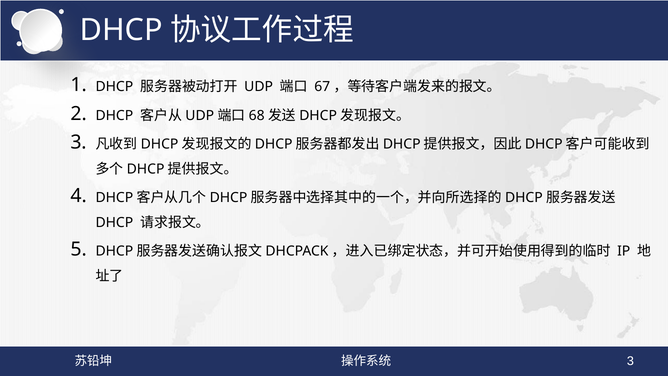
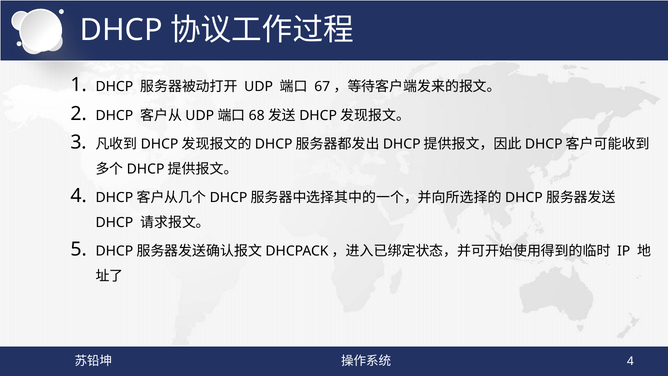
3: 3 -> 4 (630, 361)
